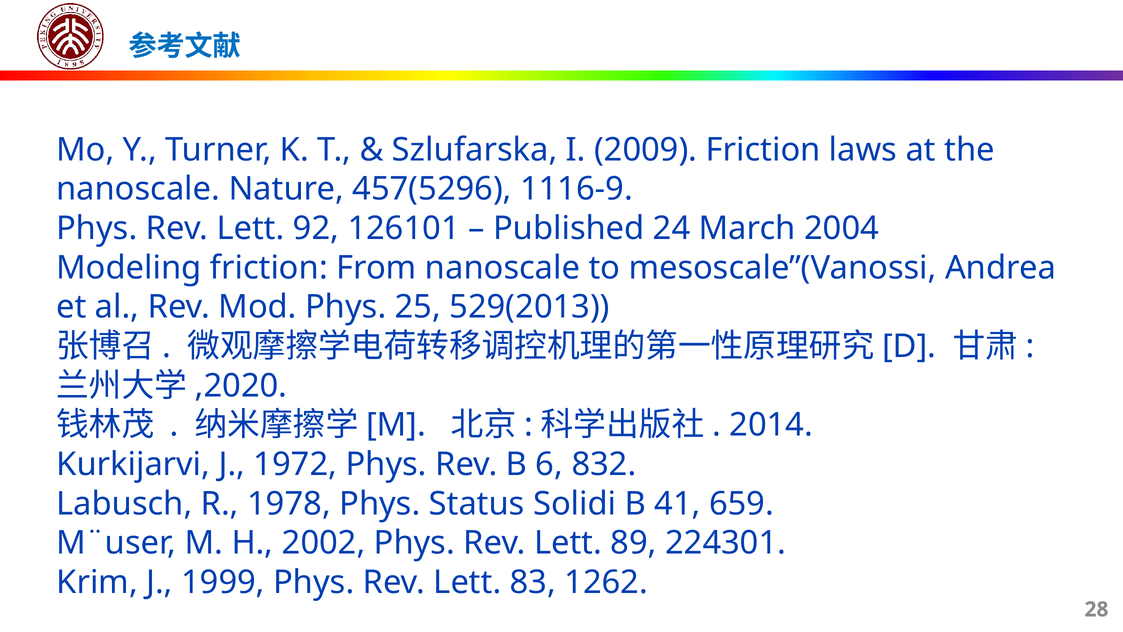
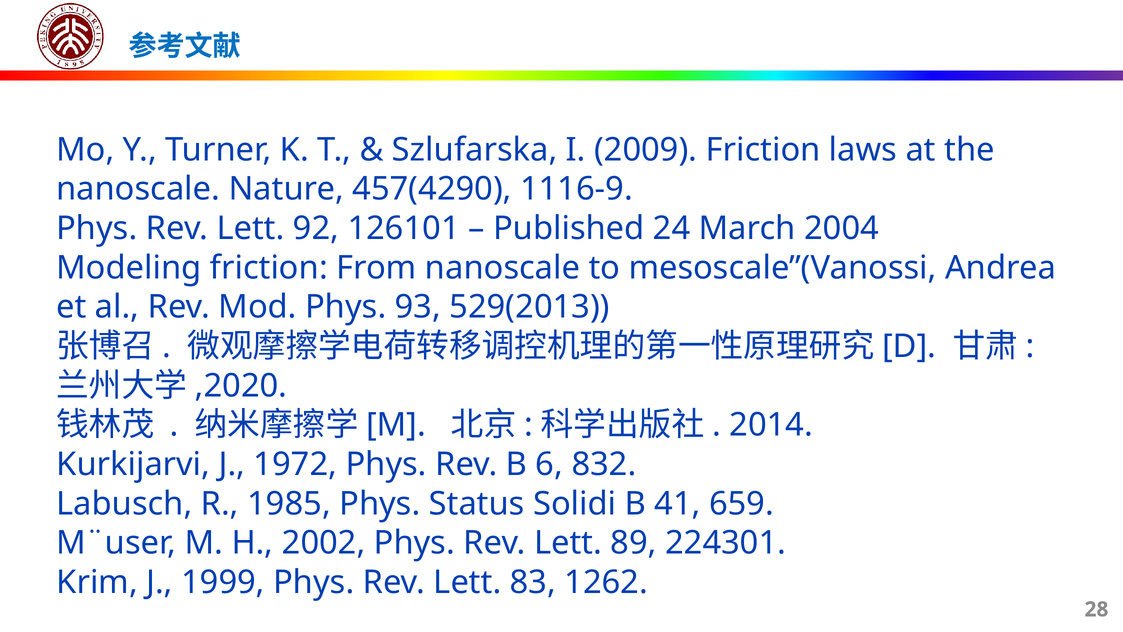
457(5296: 457(5296 -> 457(4290 (432, 189)
25: 25 -> 93 (418, 307)
1978: 1978 -> 1985 (289, 504)
